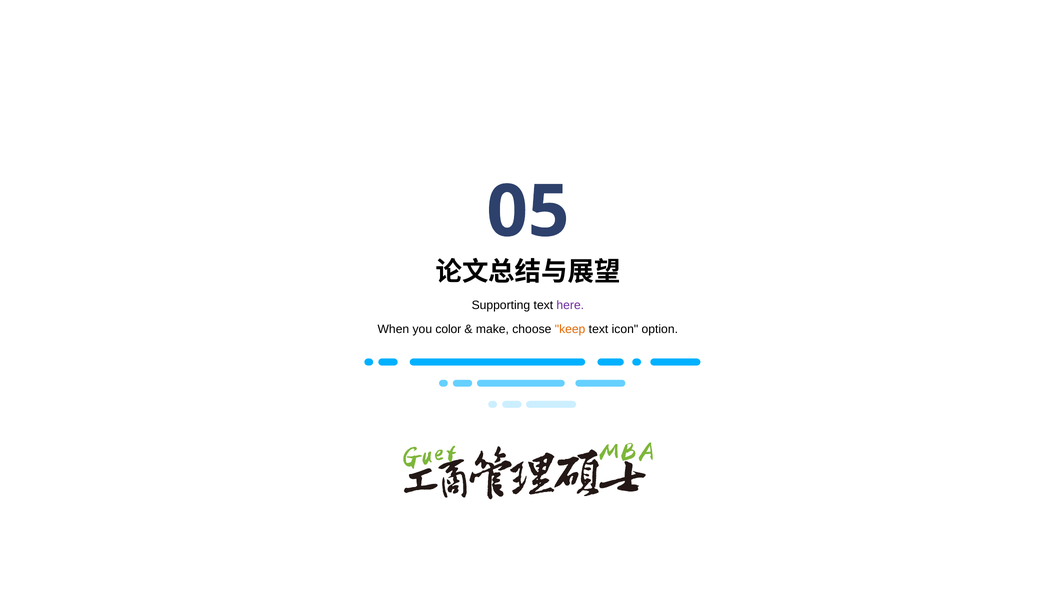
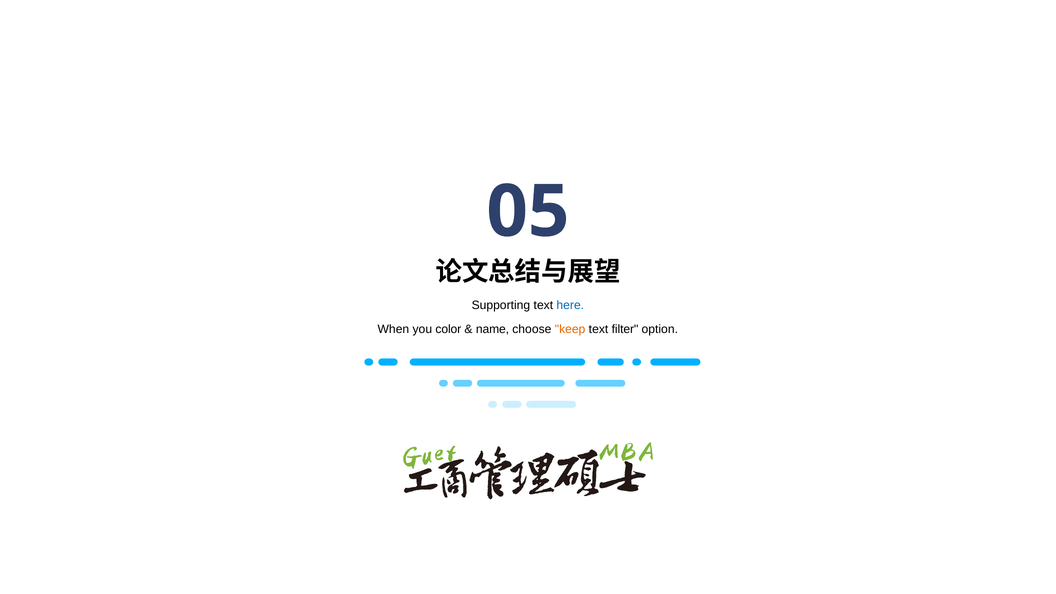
here colour: purple -> blue (570, 305)
make: make -> name (492, 329)
icon: icon -> filter (625, 329)
